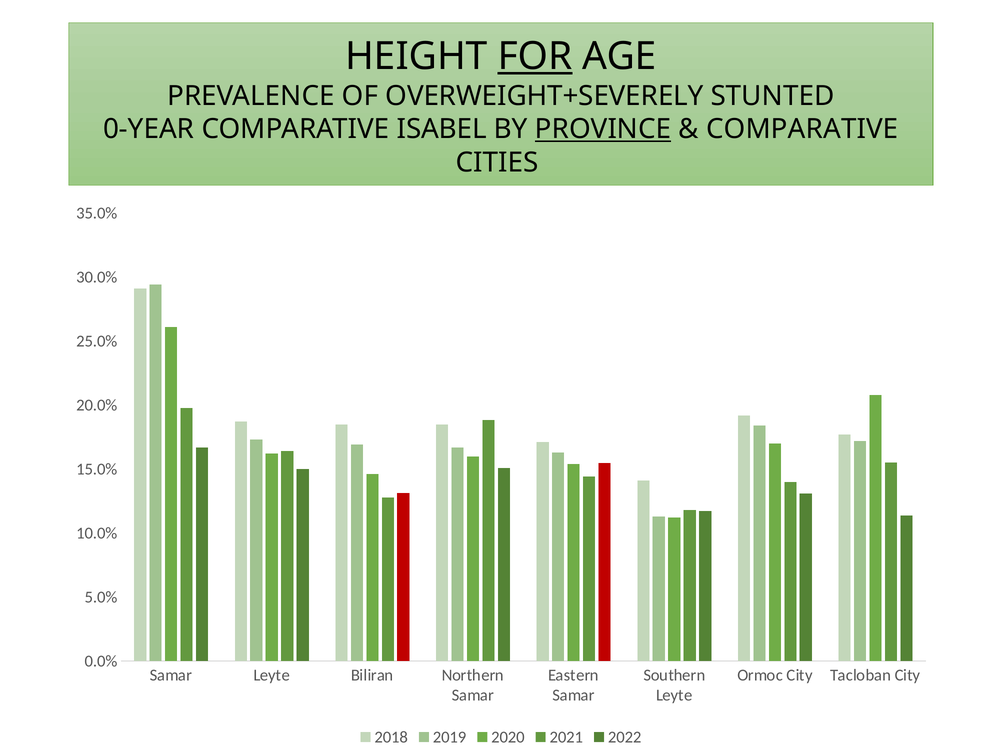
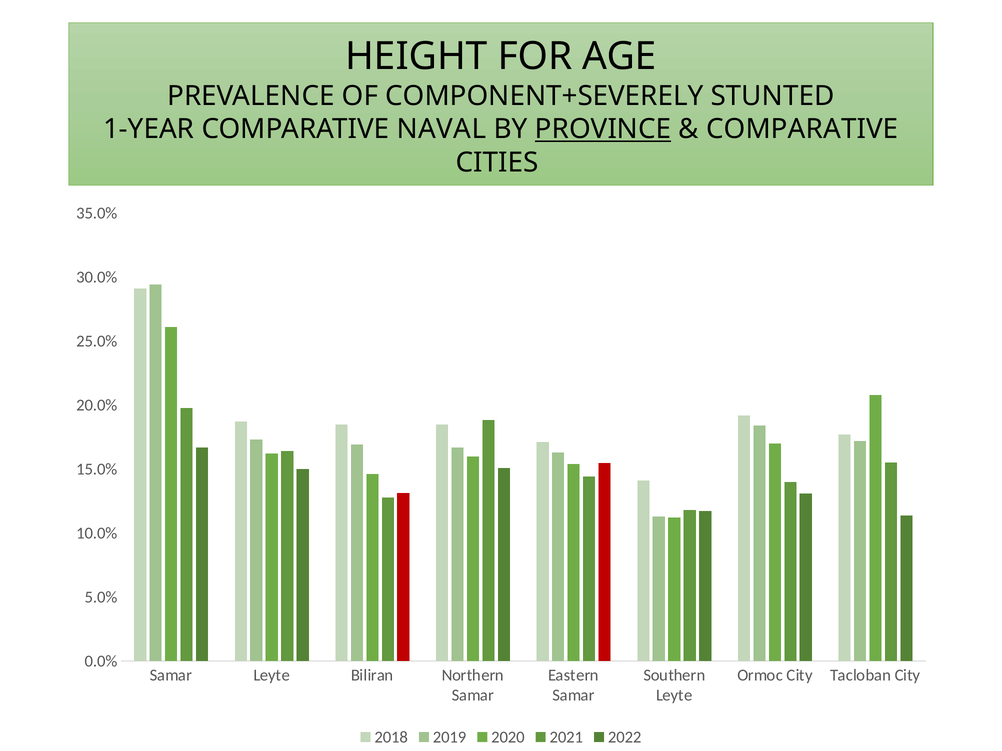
FOR underline: present -> none (535, 57)
OVERWEIGHT+SEVERELY: OVERWEIGHT+SEVERELY -> COMPONENT+SEVERELY (544, 96)
0-YEAR: 0-YEAR -> 1-YEAR (149, 129)
ISABEL: ISABEL -> NAVAL (442, 129)
